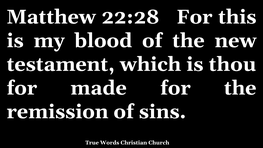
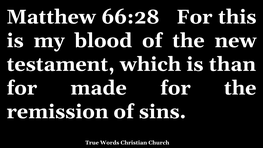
22:28: 22:28 -> 66:28 (131, 17)
thou: thou -> than (232, 64)
